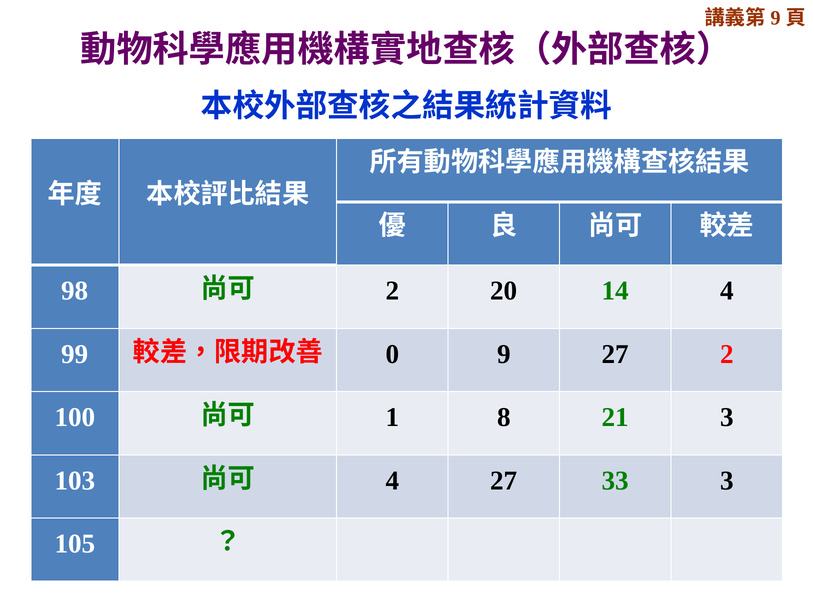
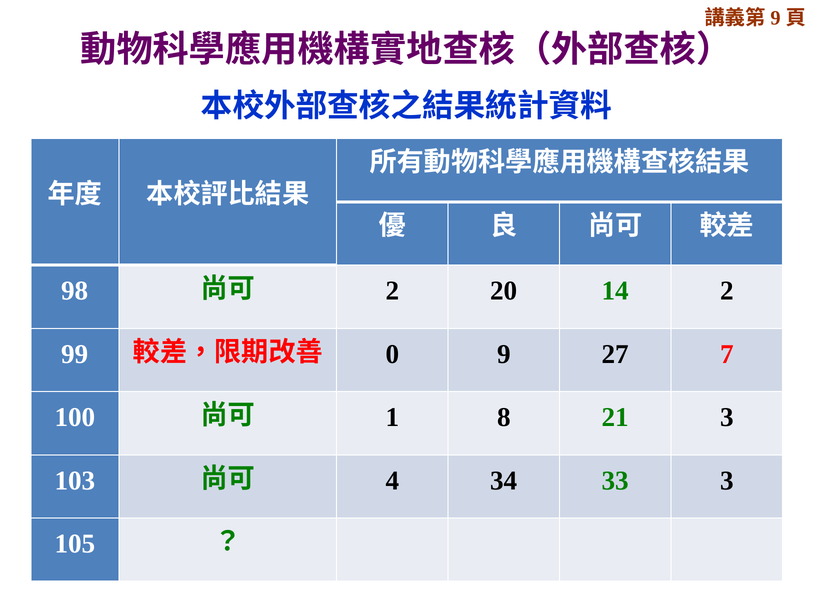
14 4: 4 -> 2 (727, 291)
27 2: 2 -> 7 (727, 354)
4 27: 27 -> 34 (504, 480)
